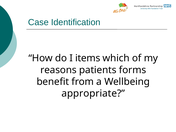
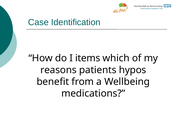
forms: forms -> hypos (133, 70)
appropriate: appropriate -> medications (93, 93)
